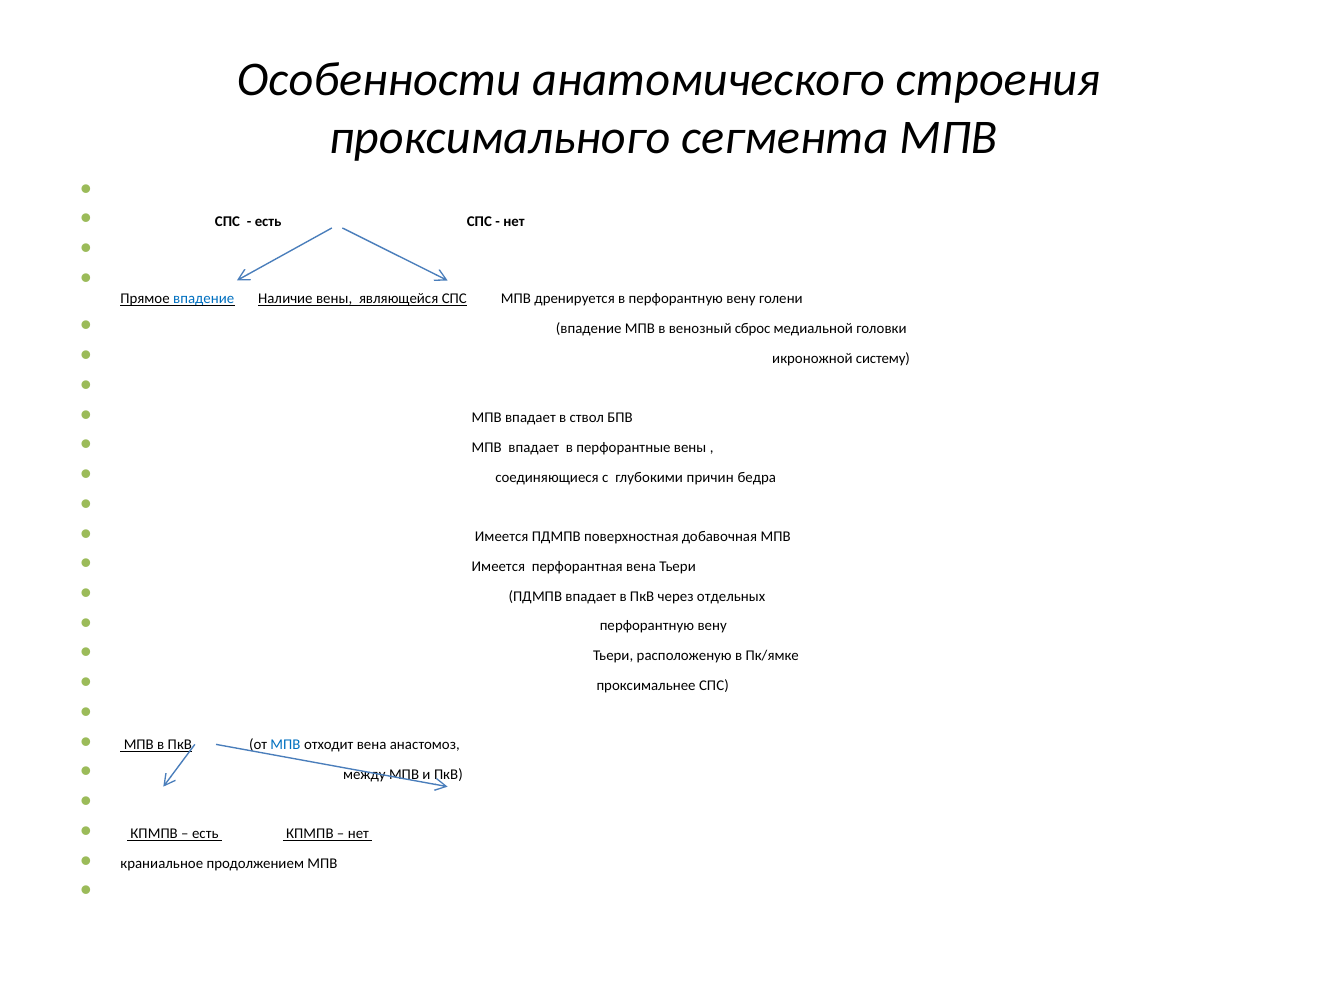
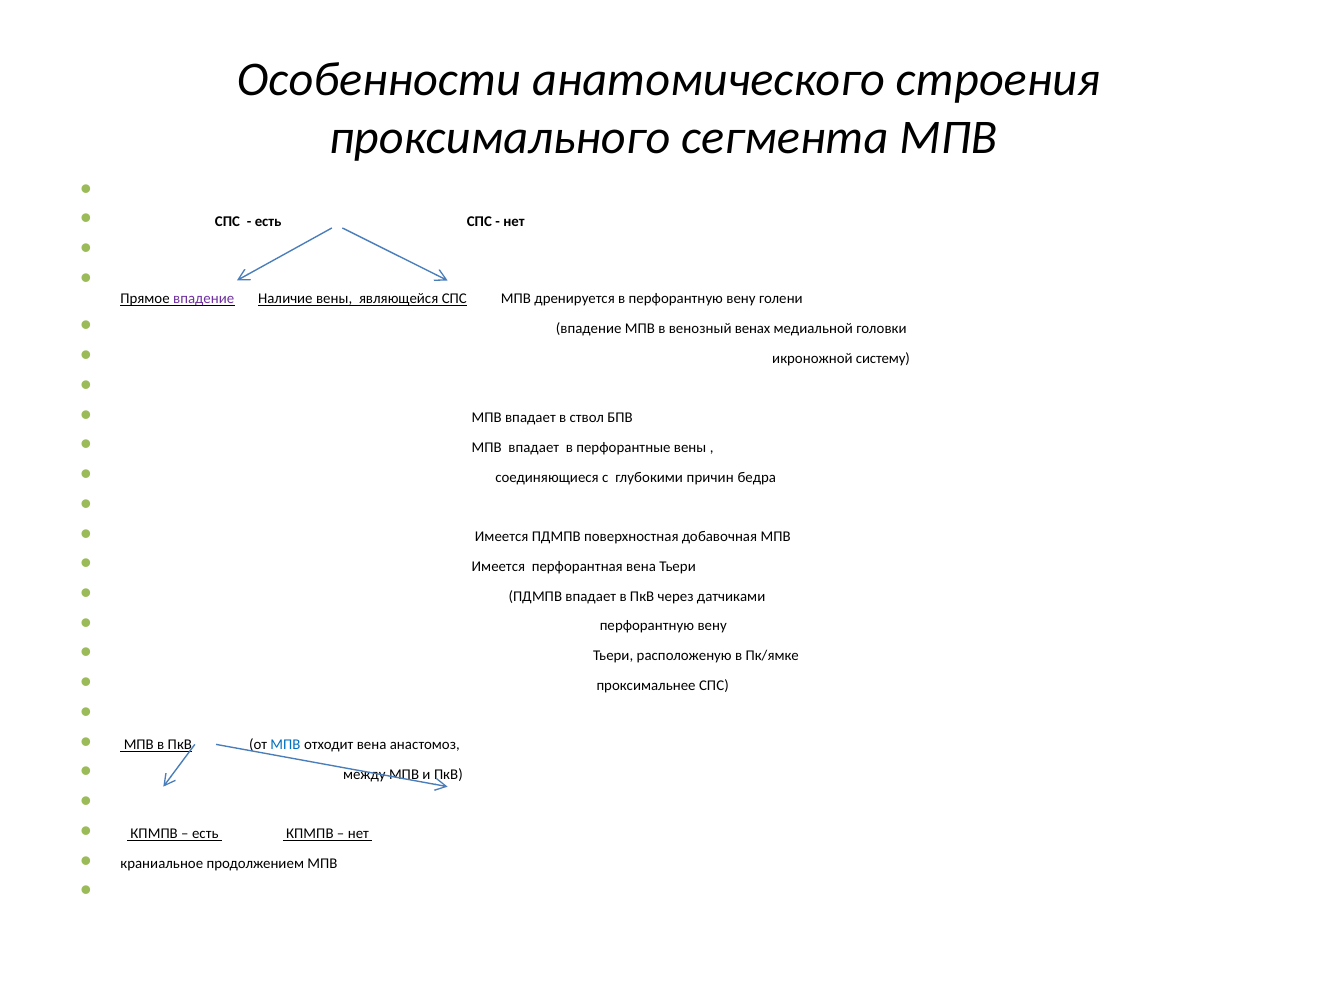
впадение colour: blue -> purple (204, 299)
сброс: сброс -> венах (753, 328)
отдельных: отдельных -> датчиками (731, 596)
